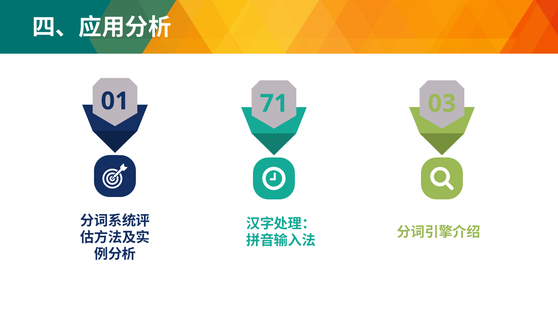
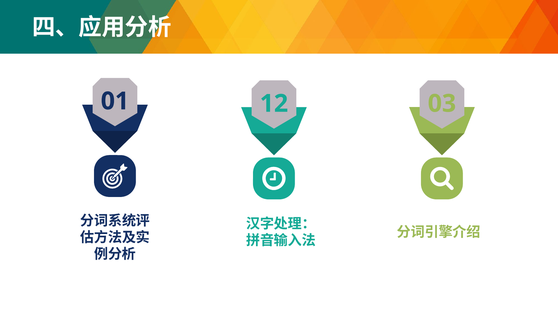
71: 71 -> 12 (274, 104)
